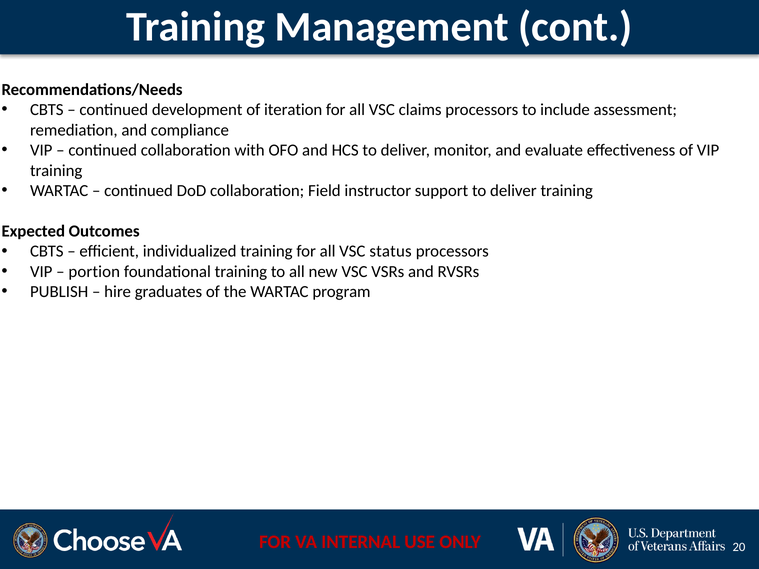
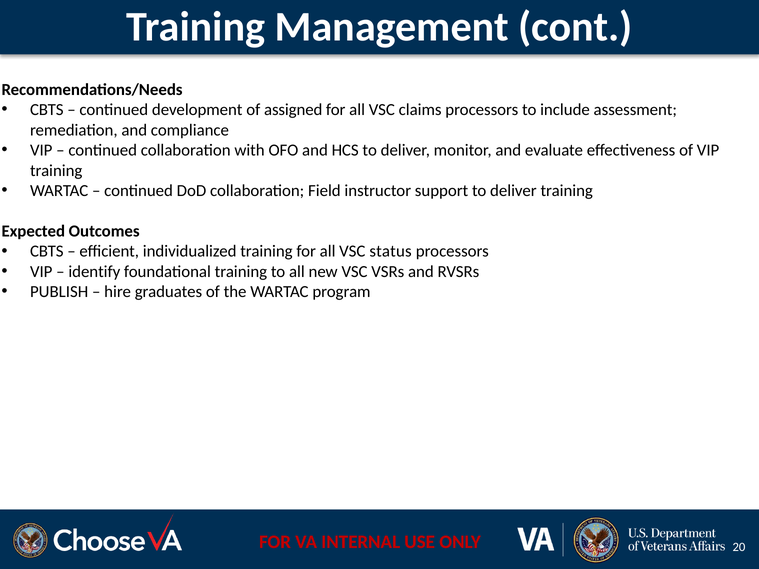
iteration: iteration -> assigned (293, 110)
portion: portion -> identify (94, 272)
